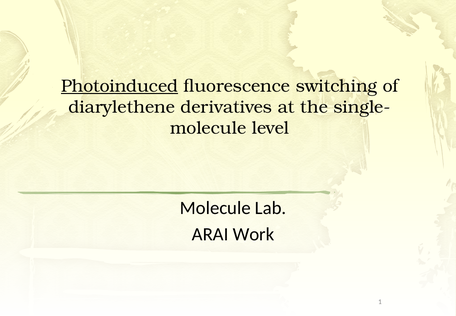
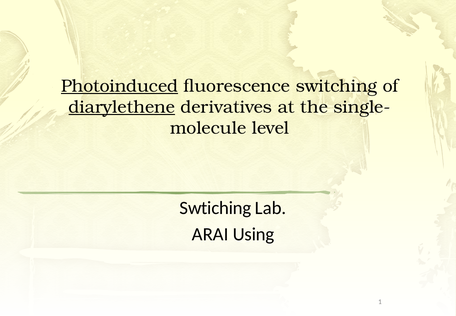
diarylethene underline: none -> present (122, 107)
Molecule: Molecule -> Swtiching (215, 208)
Work: Work -> Using (254, 234)
